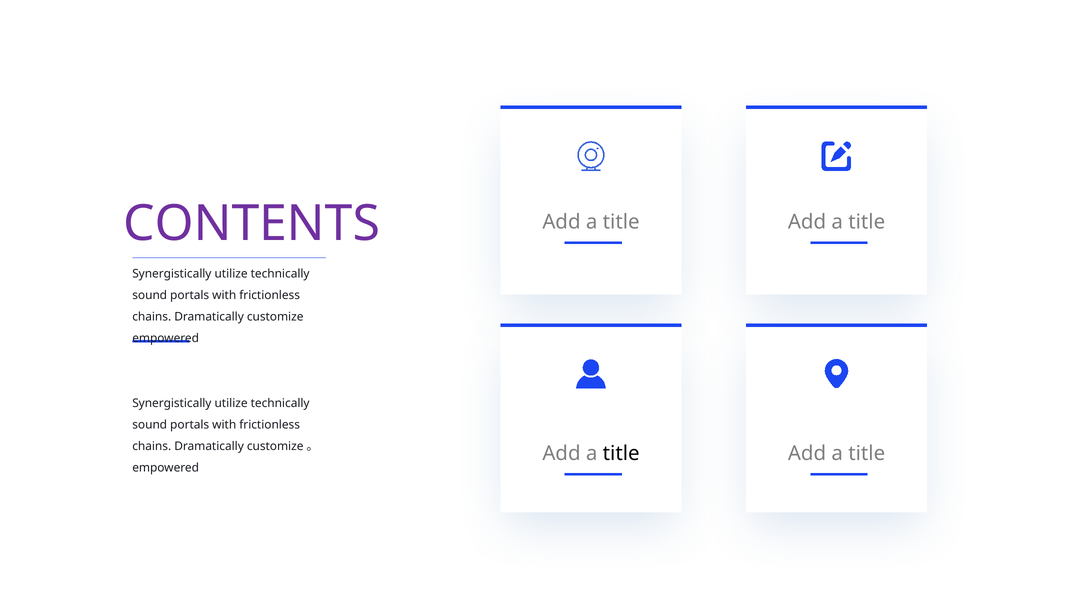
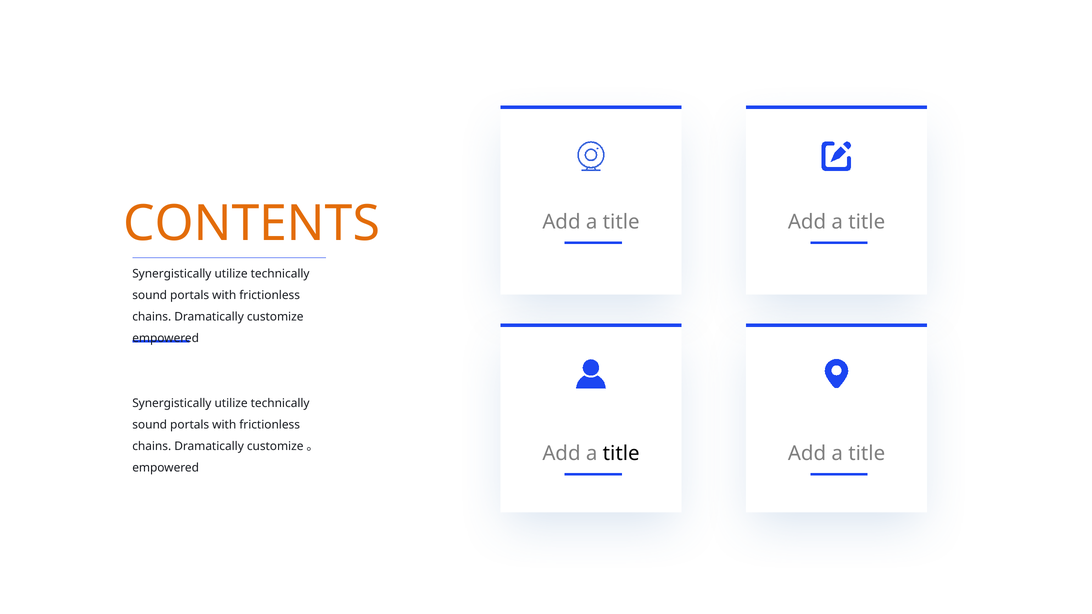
CONTENTS colour: purple -> orange (252, 224)
